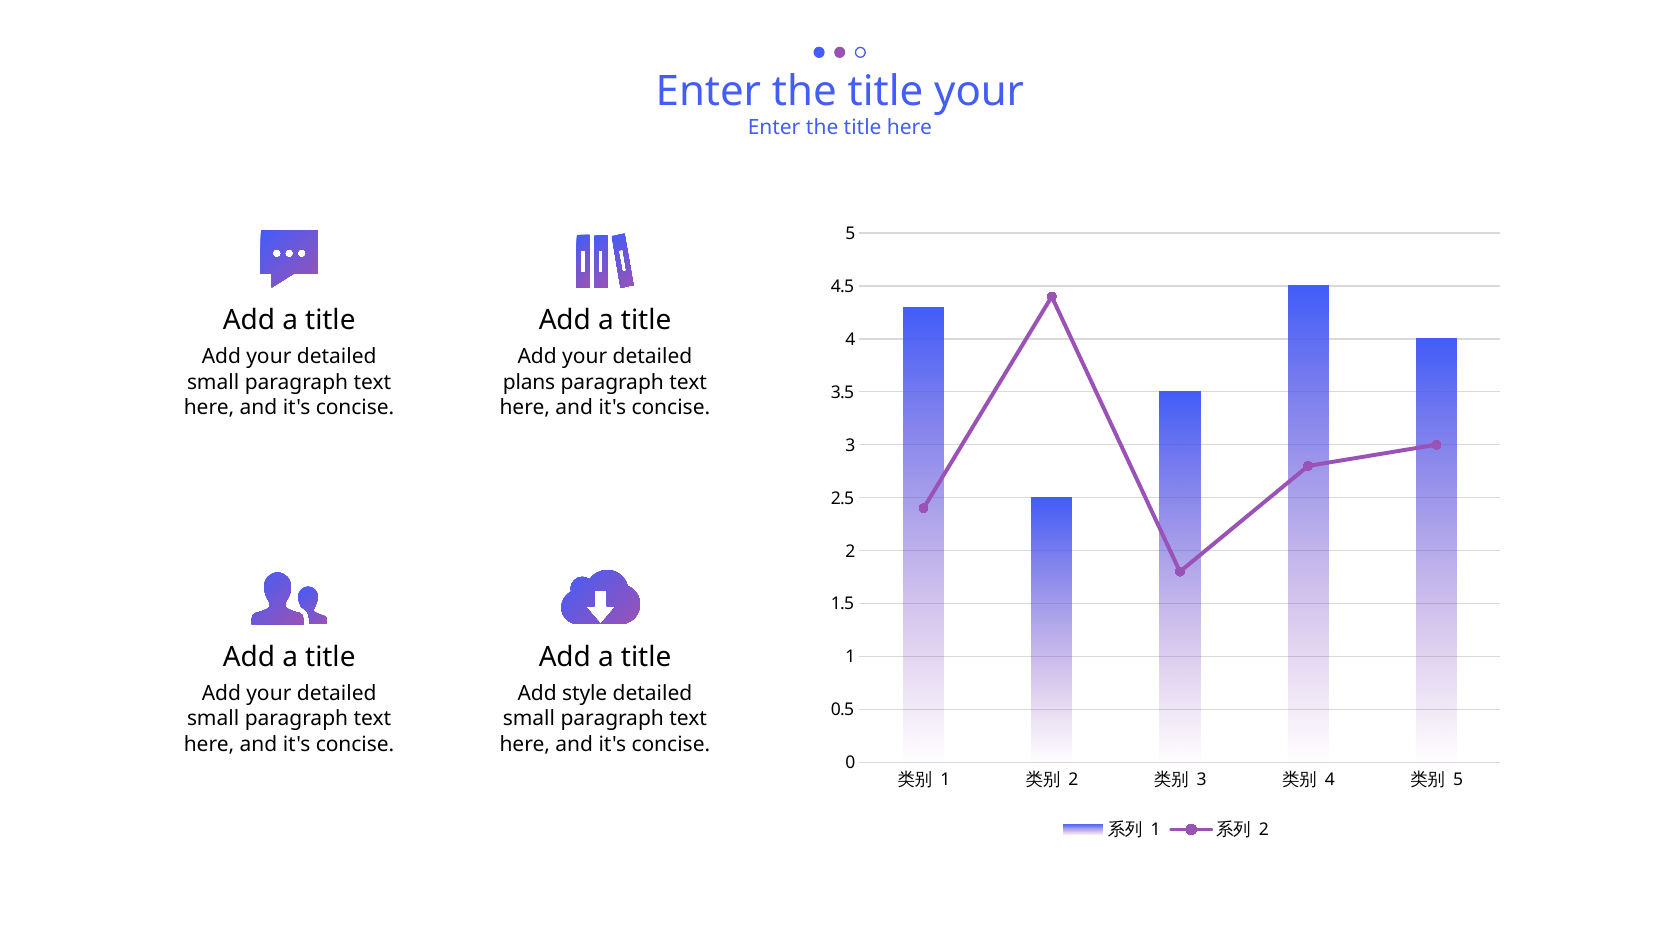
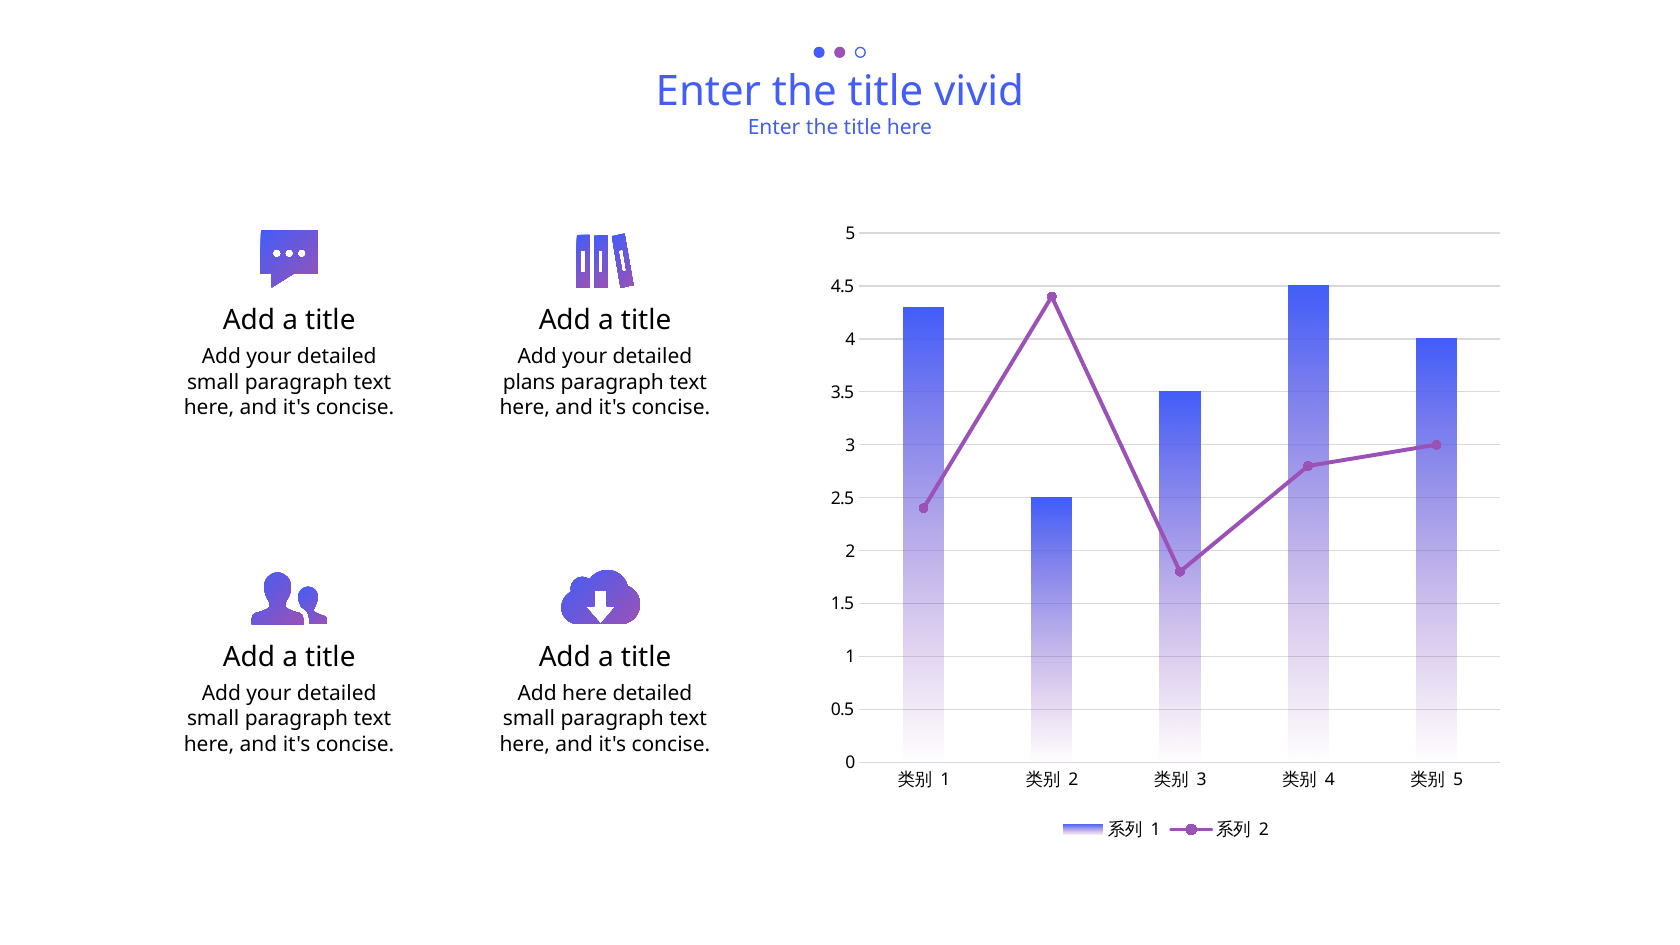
title your: your -> vivid (979, 92)
Add style: style -> here (585, 694)
